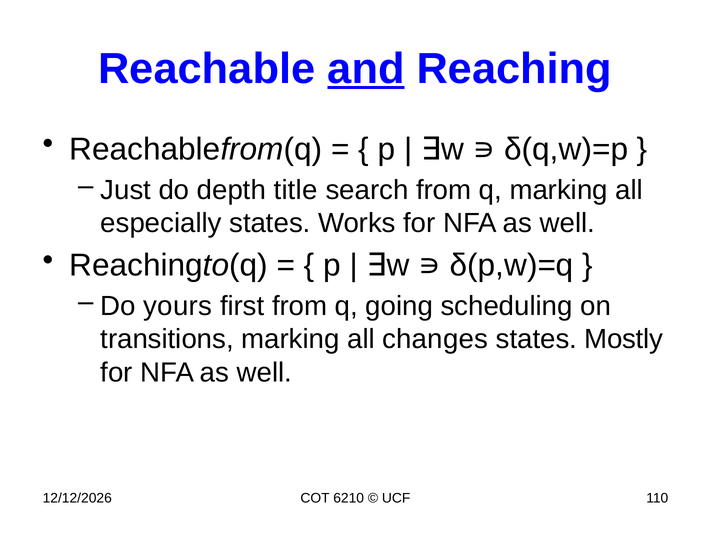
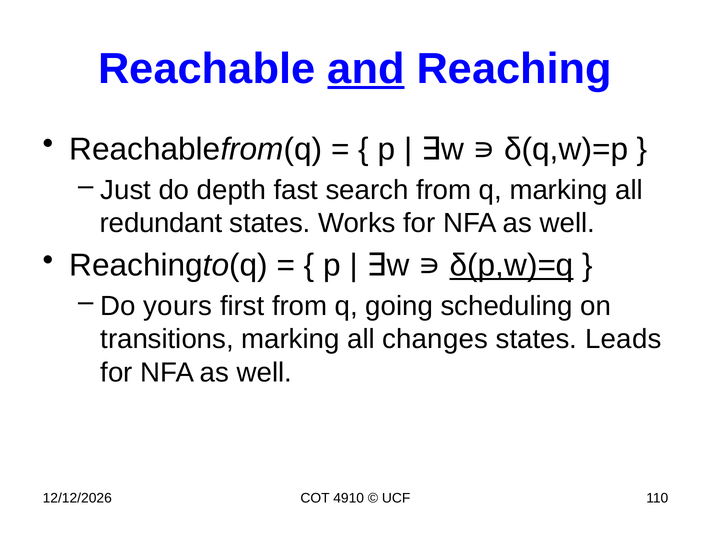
title: title -> fast (296, 190)
especially: especially -> redundant (161, 223)
δ(p,w)=q underline: none -> present (512, 265)
Mostly: Mostly -> Leads (623, 339)
6210: 6210 -> 4910 (349, 498)
